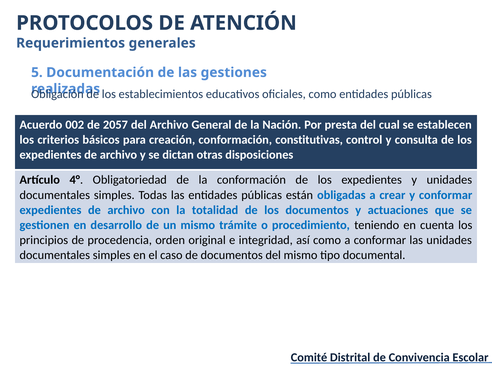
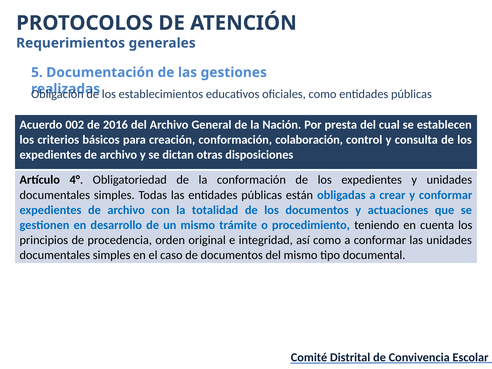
2057: 2057 -> 2016 (115, 125)
constitutivas: constitutivas -> colaboración (309, 140)
